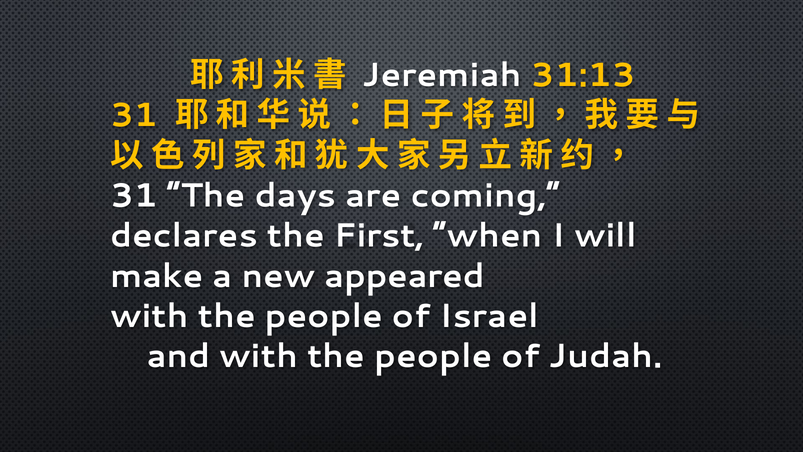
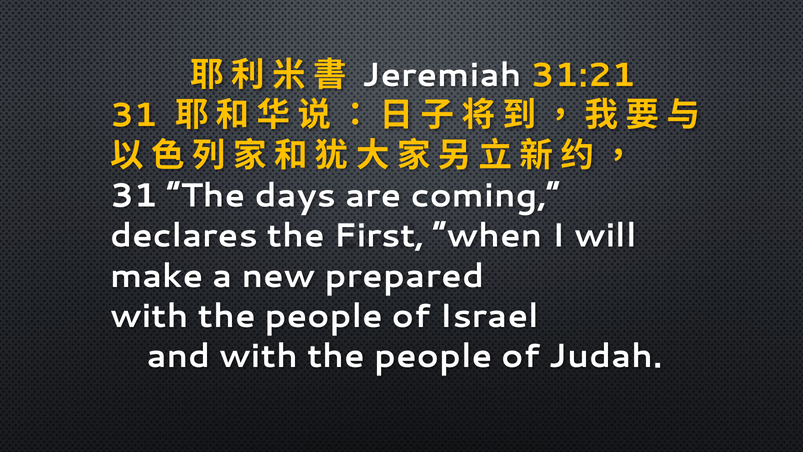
31:13: 31:13 -> 31:21 (583, 75)
appeared: appeared -> prepared (404, 276)
